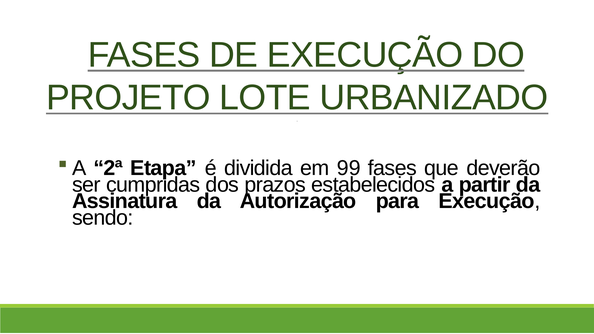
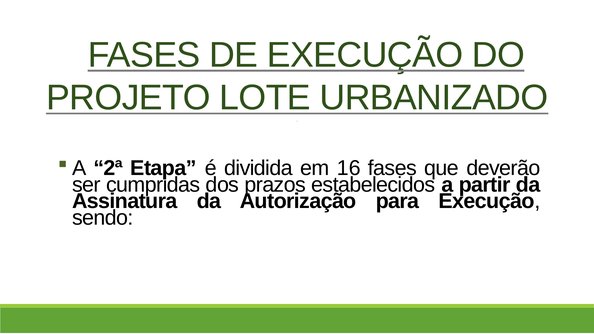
99: 99 -> 16 (349, 168)
